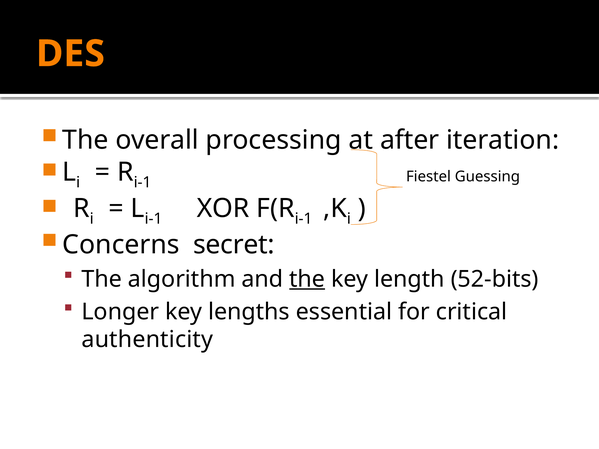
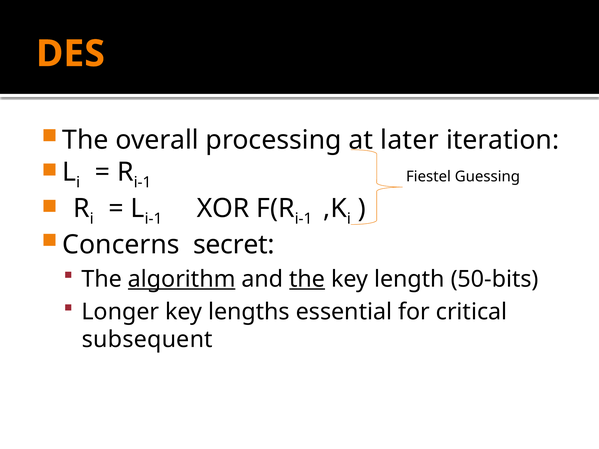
after: after -> later (410, 140)
algorithm underline: none -> present (182, 279)
52-bits: 52-bits -> 50-bits (495, 279)
authenticity: authenticity -> subsequent (147, 340)
